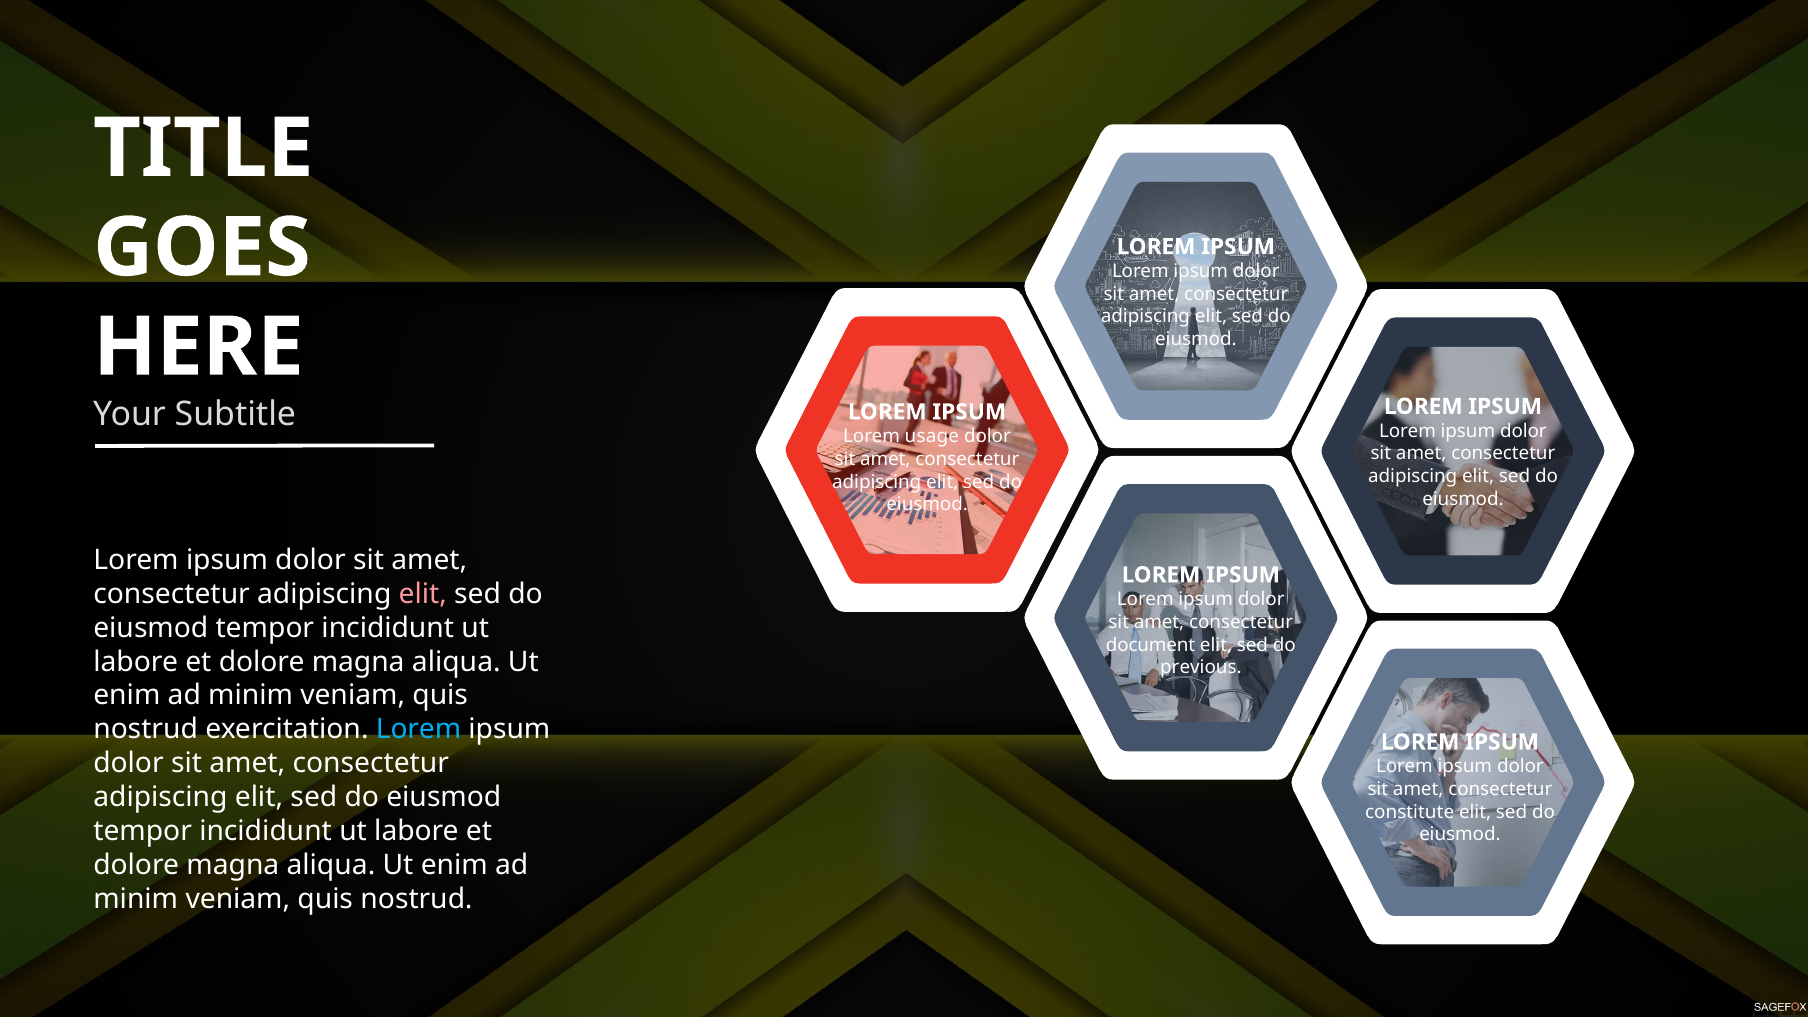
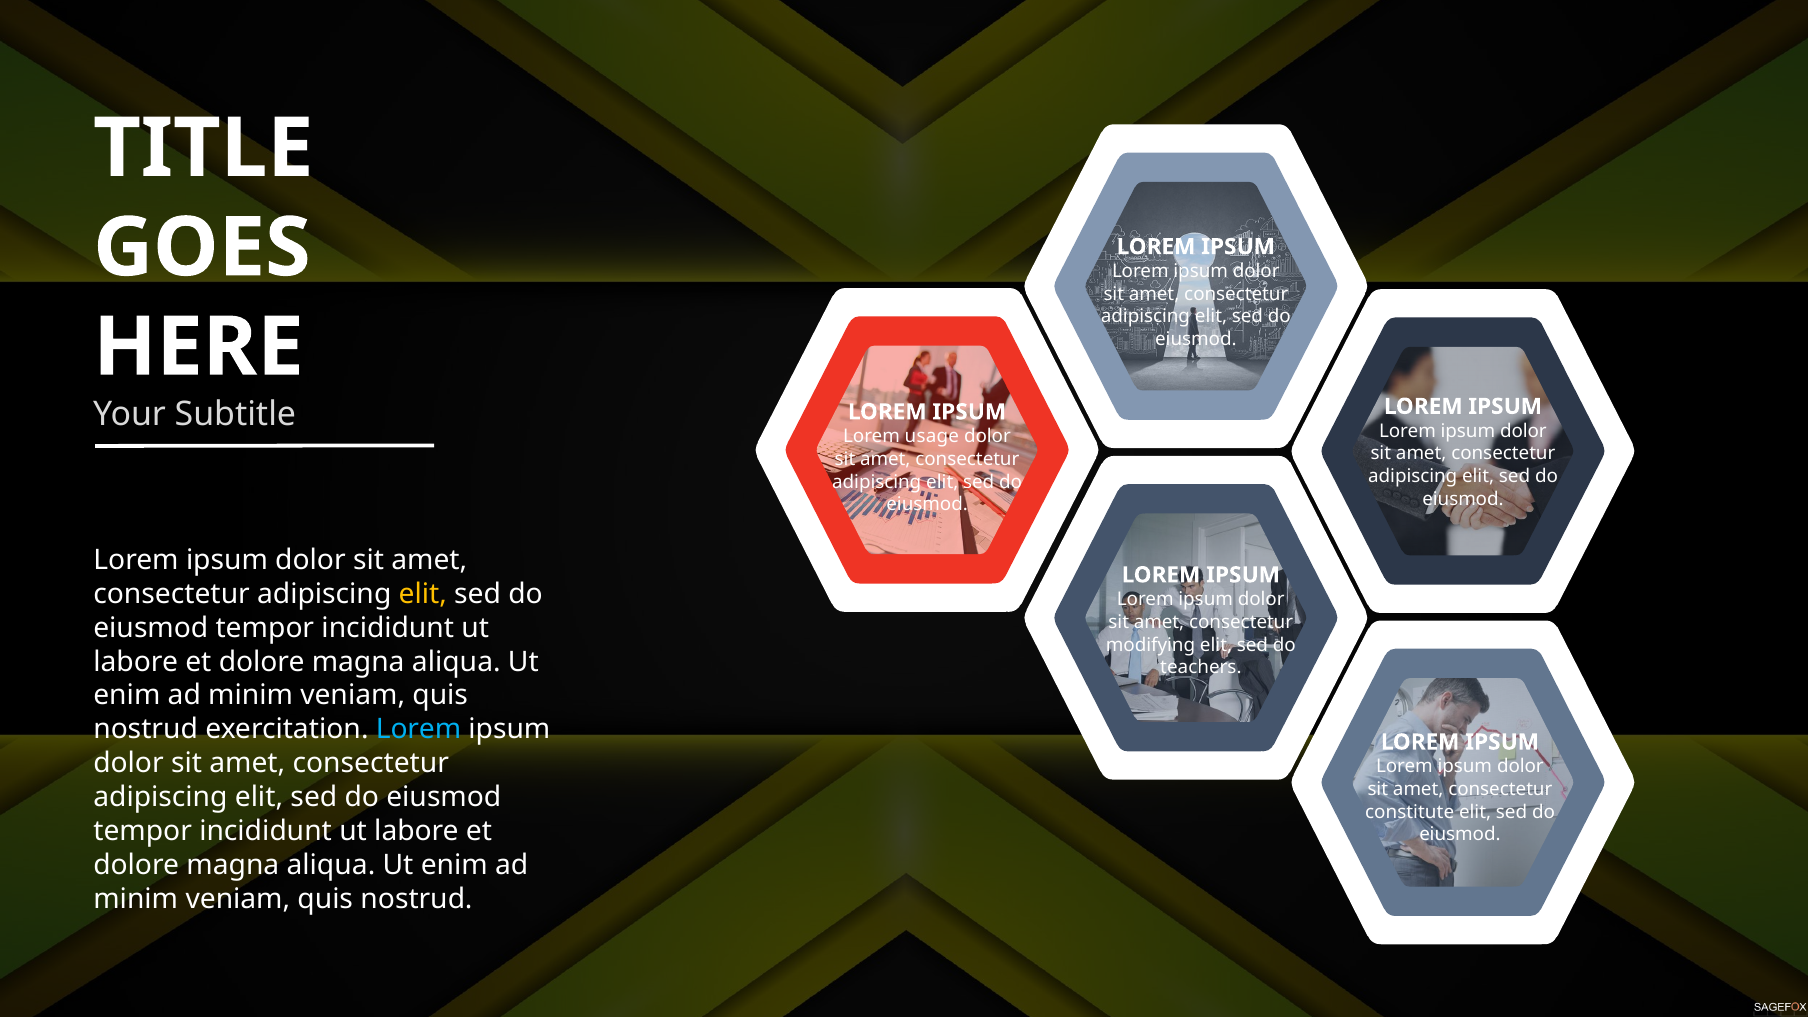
elit colour: pink -> yellow (423, 594)
document: document -> modifying (1151, 645)
previous: previous -> teachers (1201, 668)
